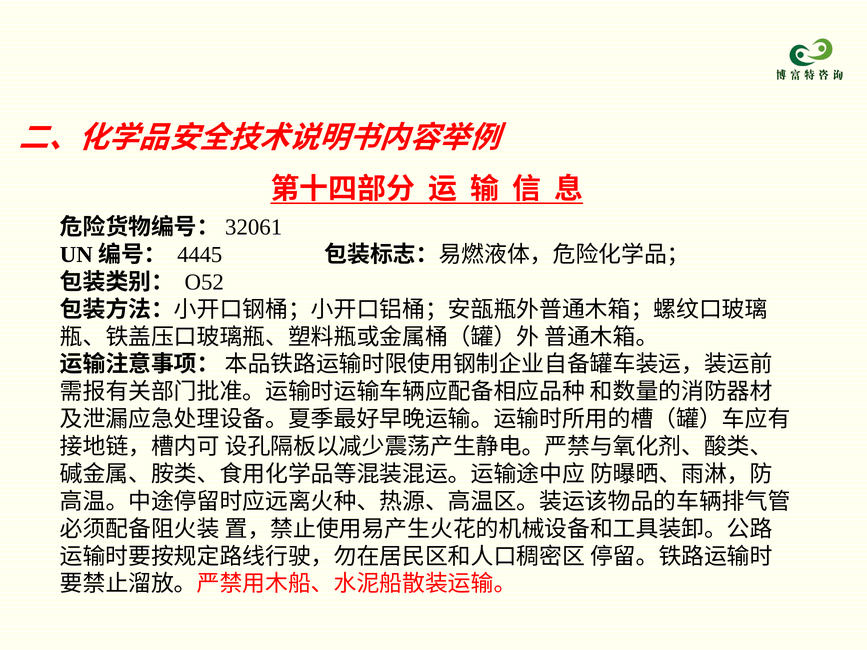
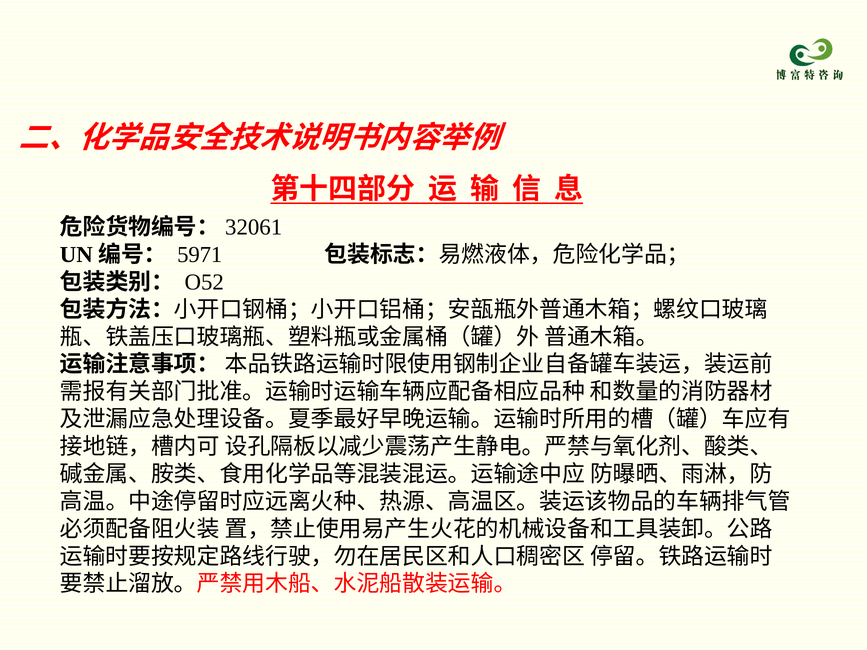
4445: 4445 -> 5971 (200, 255)
